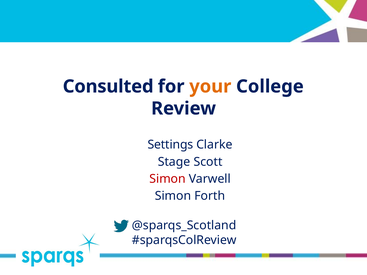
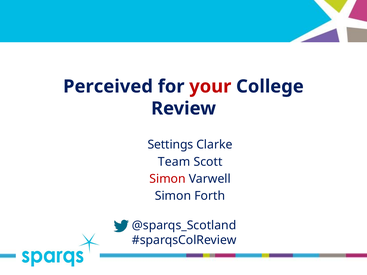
Consulted: Consulted -> Perceived (108, 87)
your colour: orange -> red (210, 87)
Stage: Stage -> Team (174, 162)
